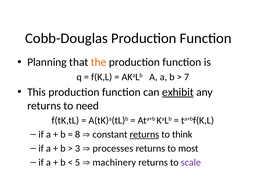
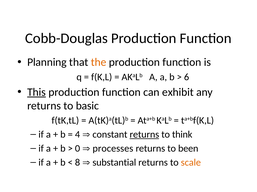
7: 7 -> 6 (187, 77)
This underline: none -> present (37, 92)
exhibit underline: present -> none (178, 92)
need: need -> basic (87, 106)
8: 8 -> 4 (78, 135)
3: 3 -> 0 (78, 149)
most: most -> been (188, 149)
5: 5 -> 8 (78, 163)
machinery: machinery -> substantial (114, 163)
scale colour: purple -> orange (191, 163)
